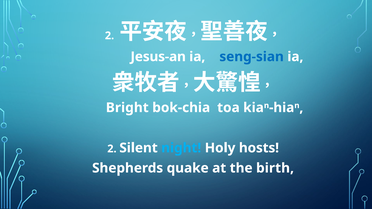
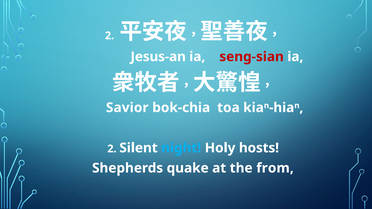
seng-sian colour: blue -> red (252, 57)
Bright: Bright -> Savior (127, 108)
birth: birth -> from (275, 168)
